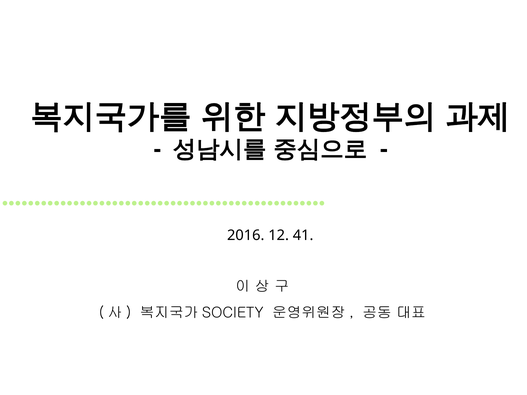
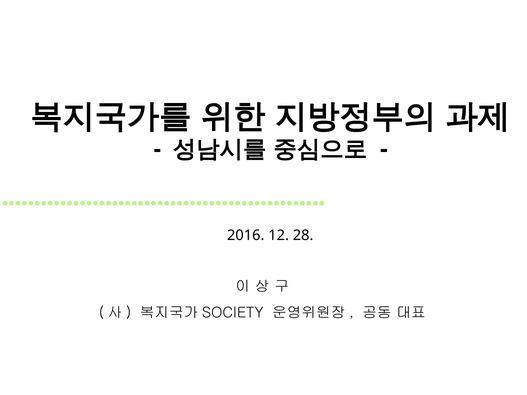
41: 41 -> 28 (303, 235)
